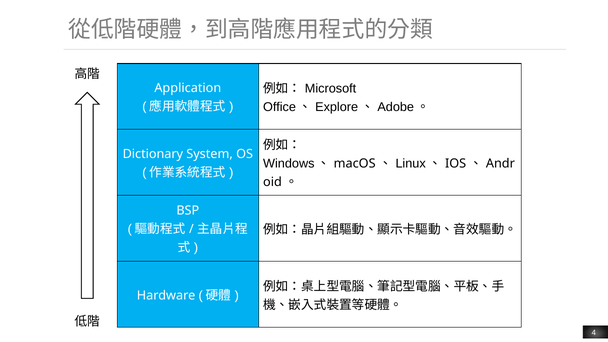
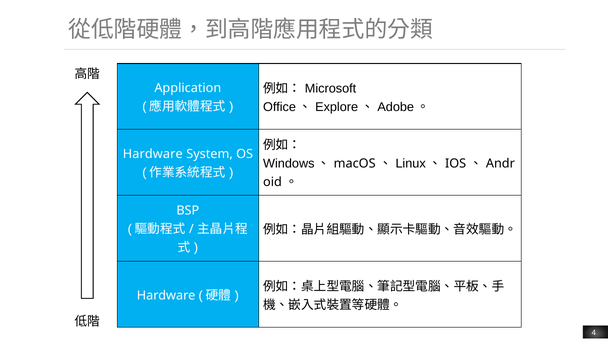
Dictionary: Dictionary -> Hardware (153, 154)
